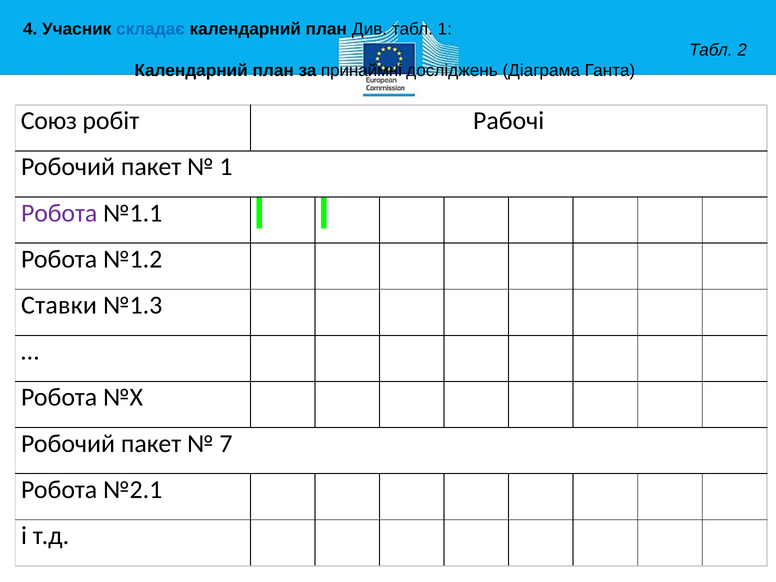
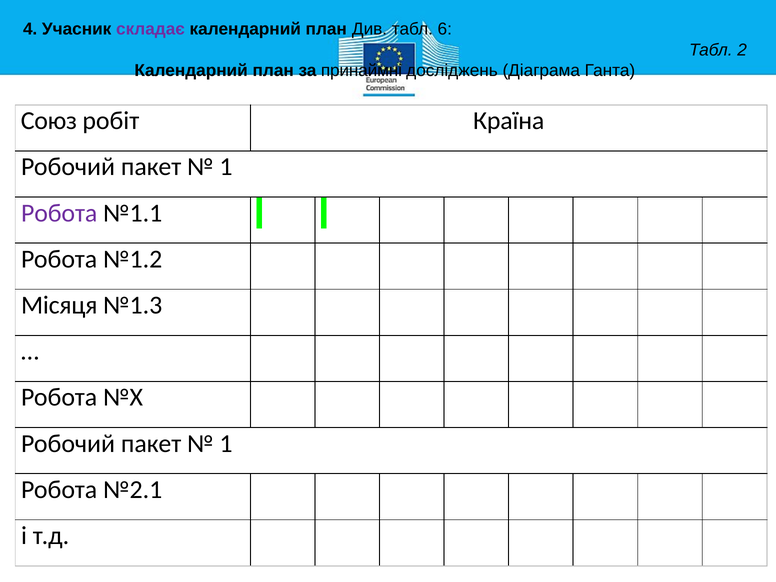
складає colour: blue -> purple (150, 29)
табл 1: 1 -> 6 (445, 29)
Рабочі: Рабочі -> Країна (509, 121)
Ставки: Ставки -> Місяця (59, 305)
7: 7 -> 1 (226, 444)
